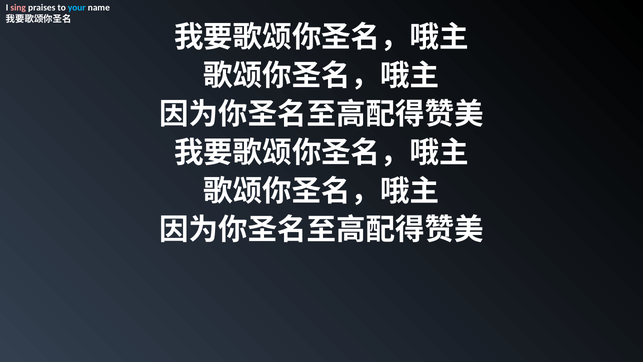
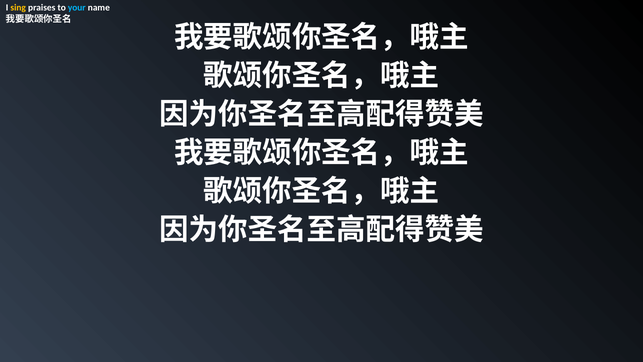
sing colour: pink -> yellow (18, 8)
